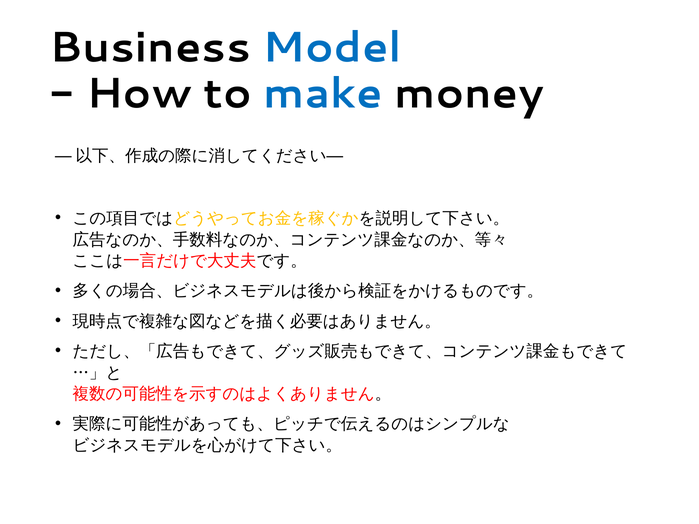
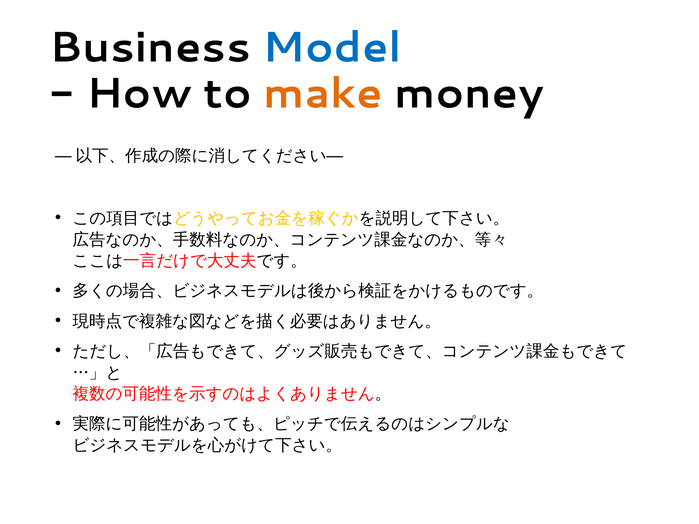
make colour: blue -> orange (323, 94)
